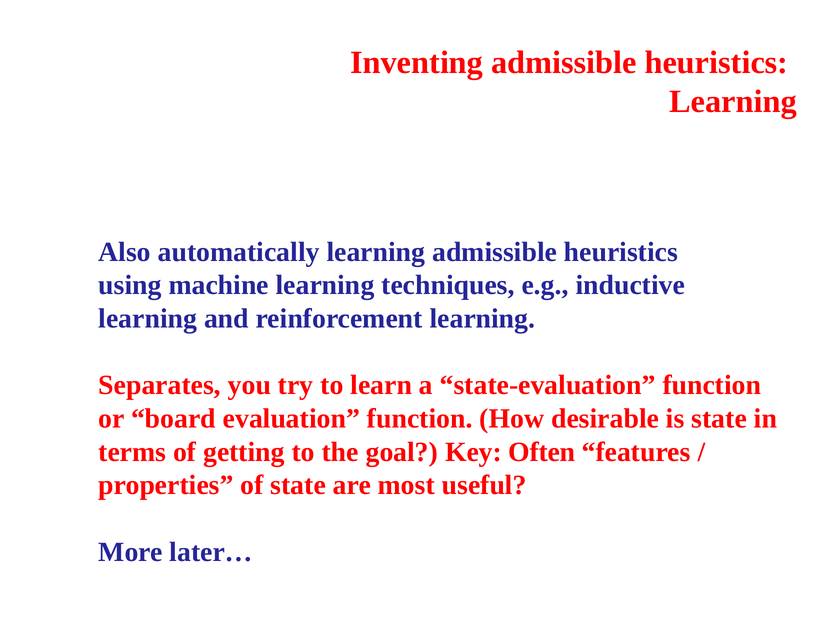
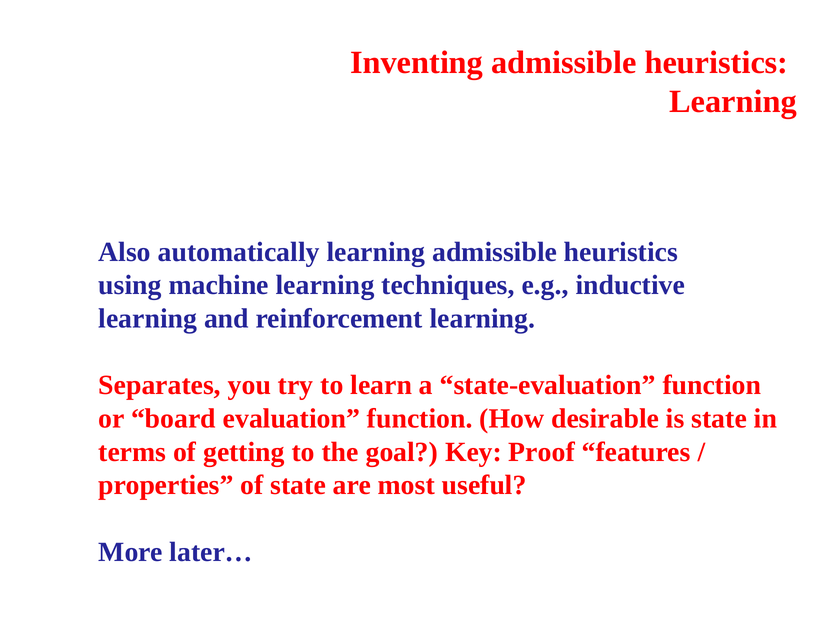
Often: Often -> Proof (542, 452)
